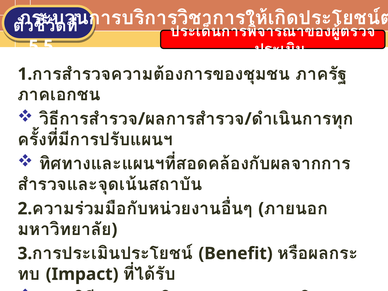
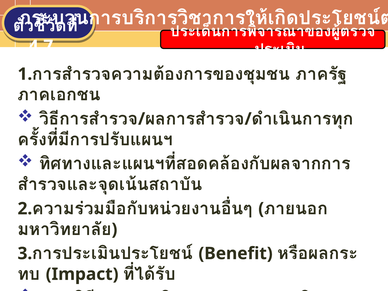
5.5: 5.5 -> 4.7 (41, 46)
